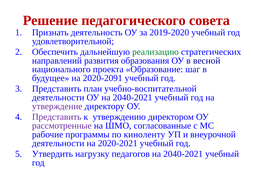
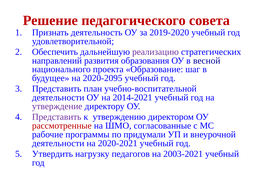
реализацию colour: green -> purple (155, 52)
2020-2091: 2020-2091 -> 2020-2095 (103, 78)
ОУ на 2040-2021: 2040-2021 -> 2014-2021 (133, 97)
рассмотренные colour: purple -> red (62, 126)
киноленту: киноленту -> придумали (145, 134)
педагогов на 2040-2021: 2040-2021 -> 2003-2021 (183, 154)
